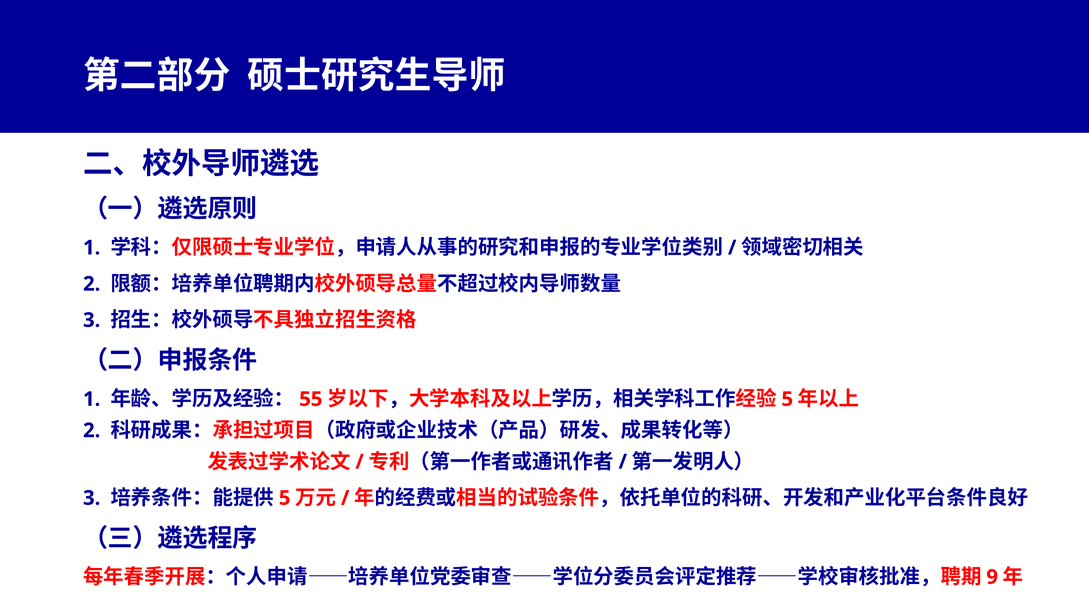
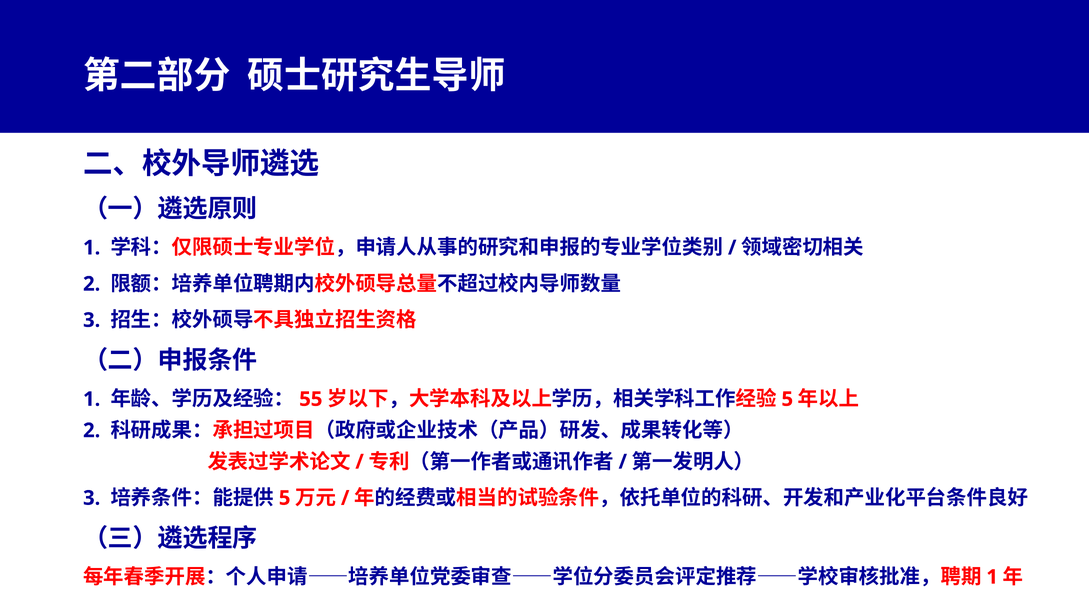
9: 9 -> 1 (992, 577)
